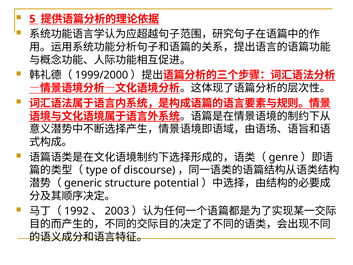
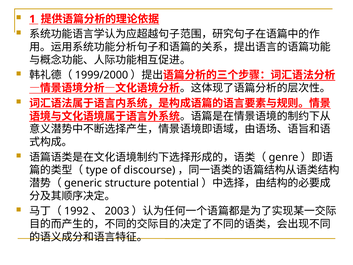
5: 5 -> 1 (32, 19)
